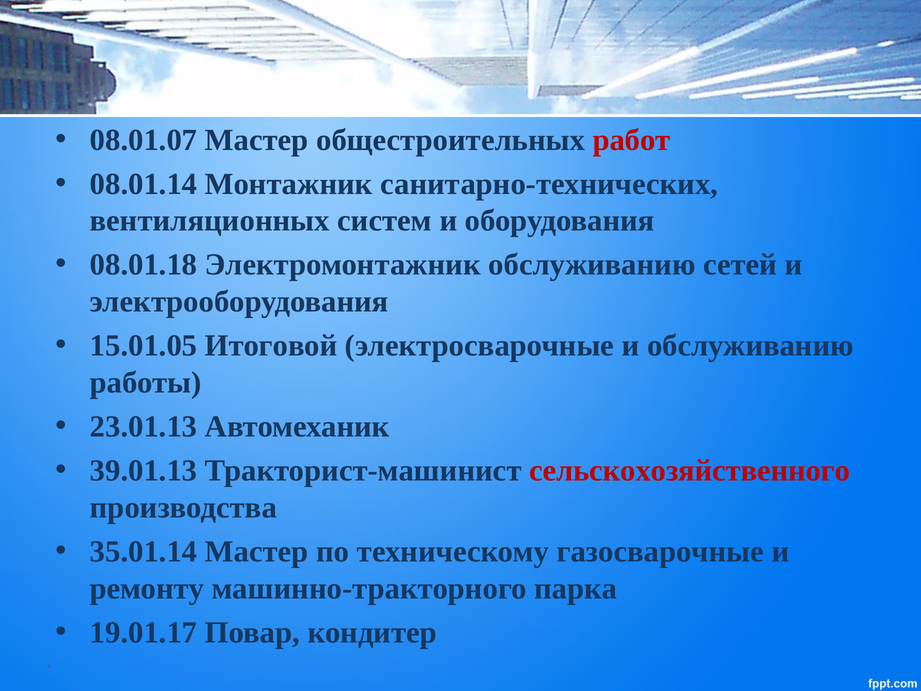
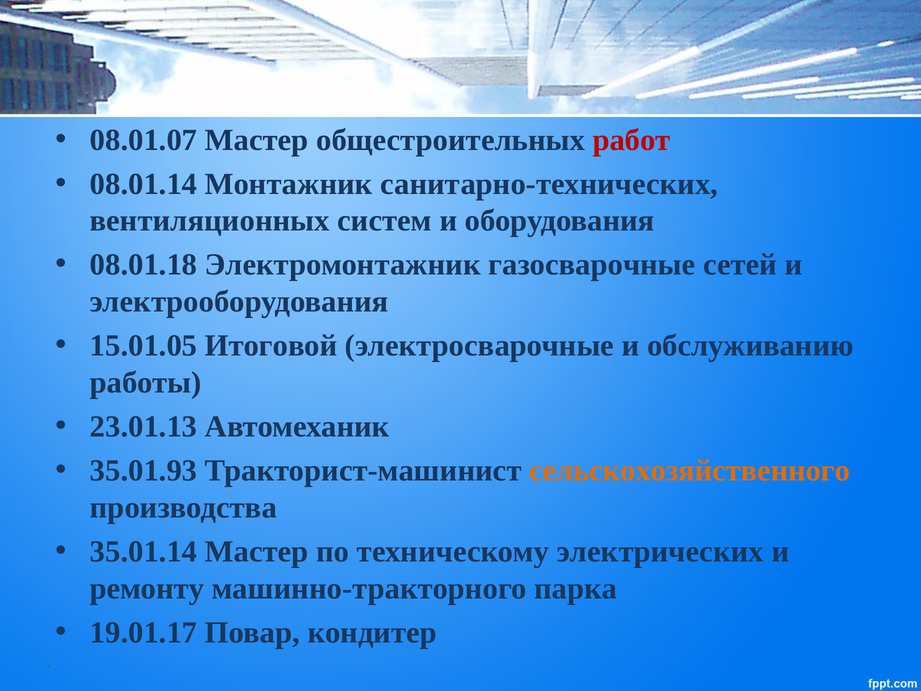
Электромонтажник обслуживанию: обслуживанию -> газосварочные (592, 265)
39.01.13: 39.01.13 -> 35.01.93 (144, 470)
сельскохозяйственного colour: red -> orange (690, 470)
газосварочные: газосварочные -> электрических (660, 551)
